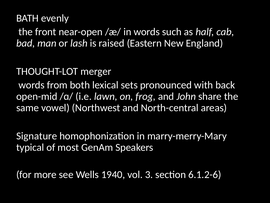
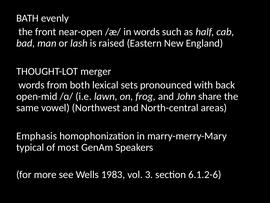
Signature: Signature -> Emphasis (37, 136)
1940: 1940 -> 1983 (113, 174)
